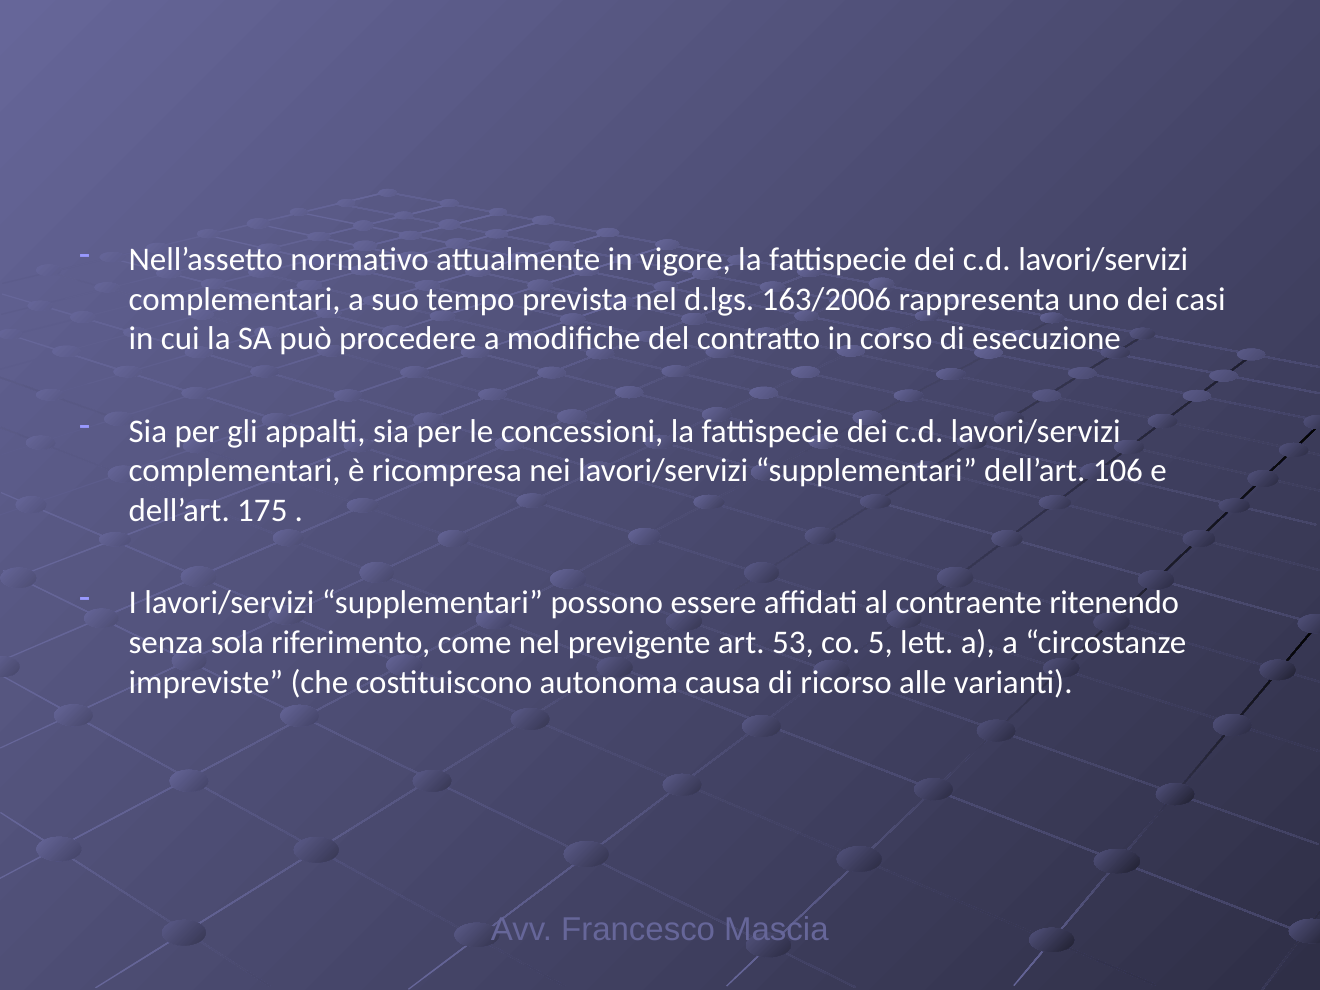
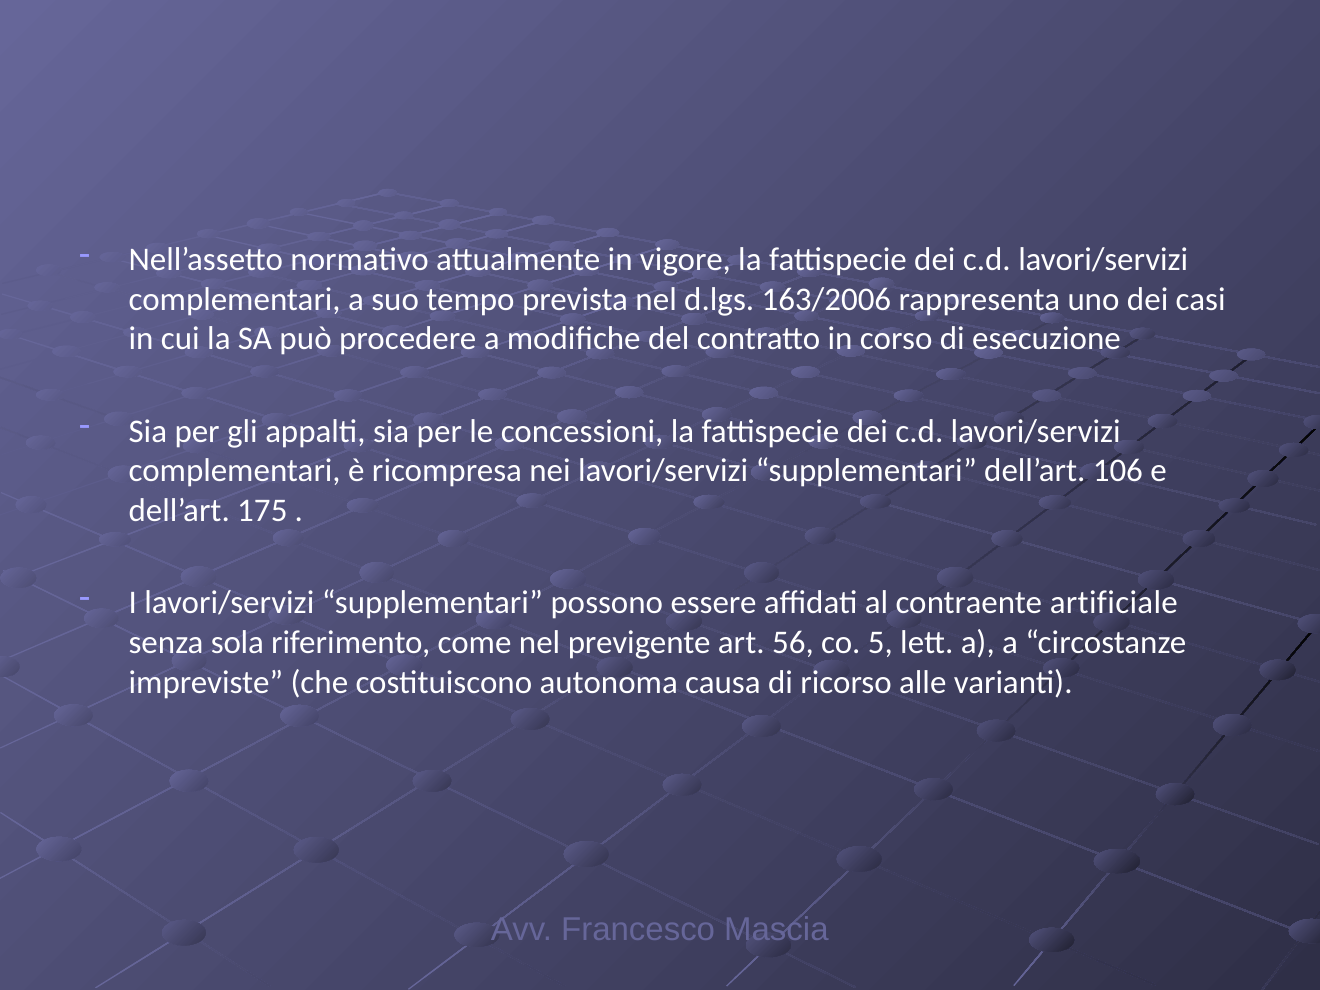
ritenendo: ritenendo -> artificiale (1114, 603)
53: 53 -> 56 (793, 643)
